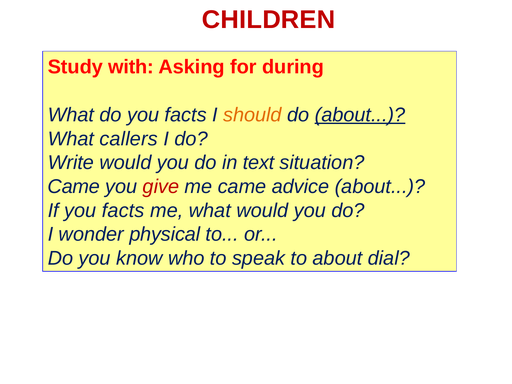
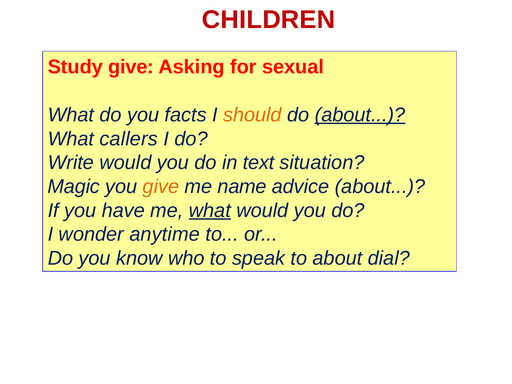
Study with: with -> give (131, 67)
during: during -> sexual (293, 67)
Came: Came -> Magic (74, 187)
give colour: red -> orange (161, 187)
me came: came -> name (242, 187)
If you facts: facts -> have (123, 210)
what underline: none -> present (210, 210)
physical: physical -> anytime (165, 234)
